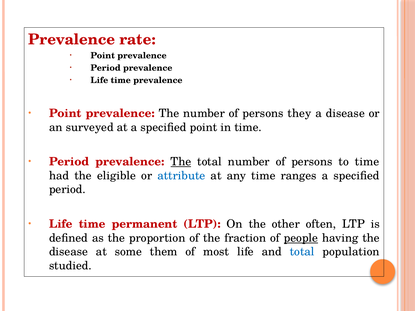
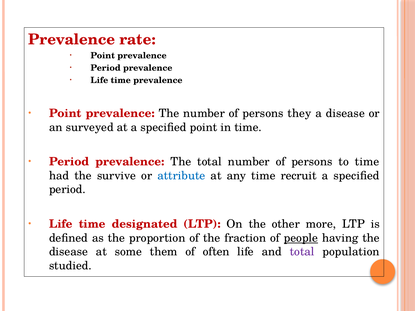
The underline: present -> none (181, 162)
eligible: eligible -> survive (117, 176)
ranges: ranges -> recruit (299, 176)
permanent: permanent -> designated (145, 224)
often: often -> more (321, 224)
most: most -> often (216, 252)
total colour: blue -> purple (302, 252)
